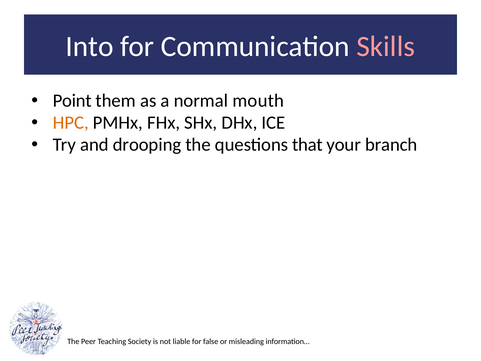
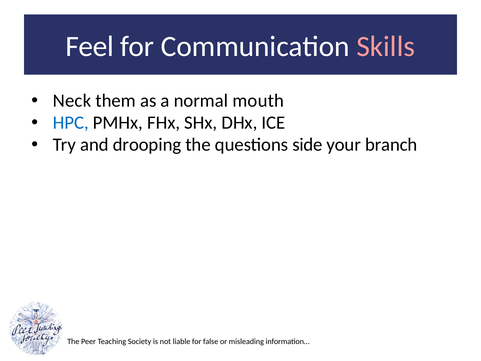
Into: Into -> Feel (90, 47)
Point: Point -> Neck (72, 100)
HPC colour: orange -> blue (71, 122)
that: that -> side (308, 144)
